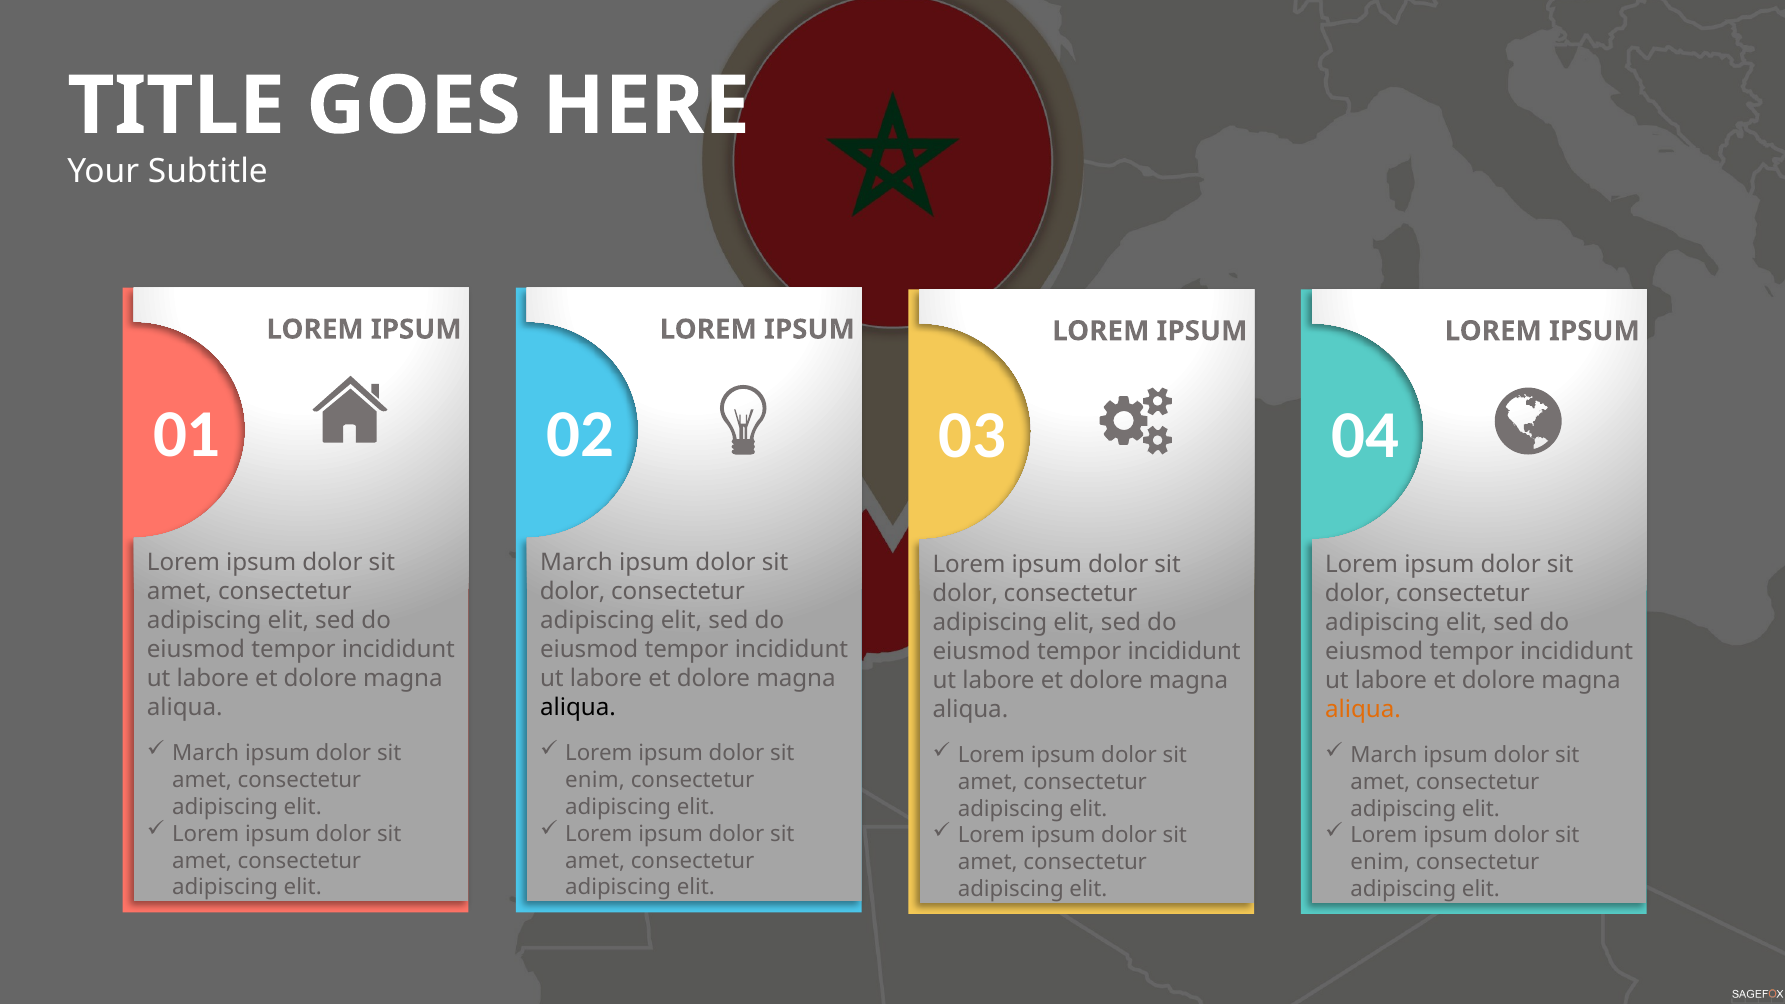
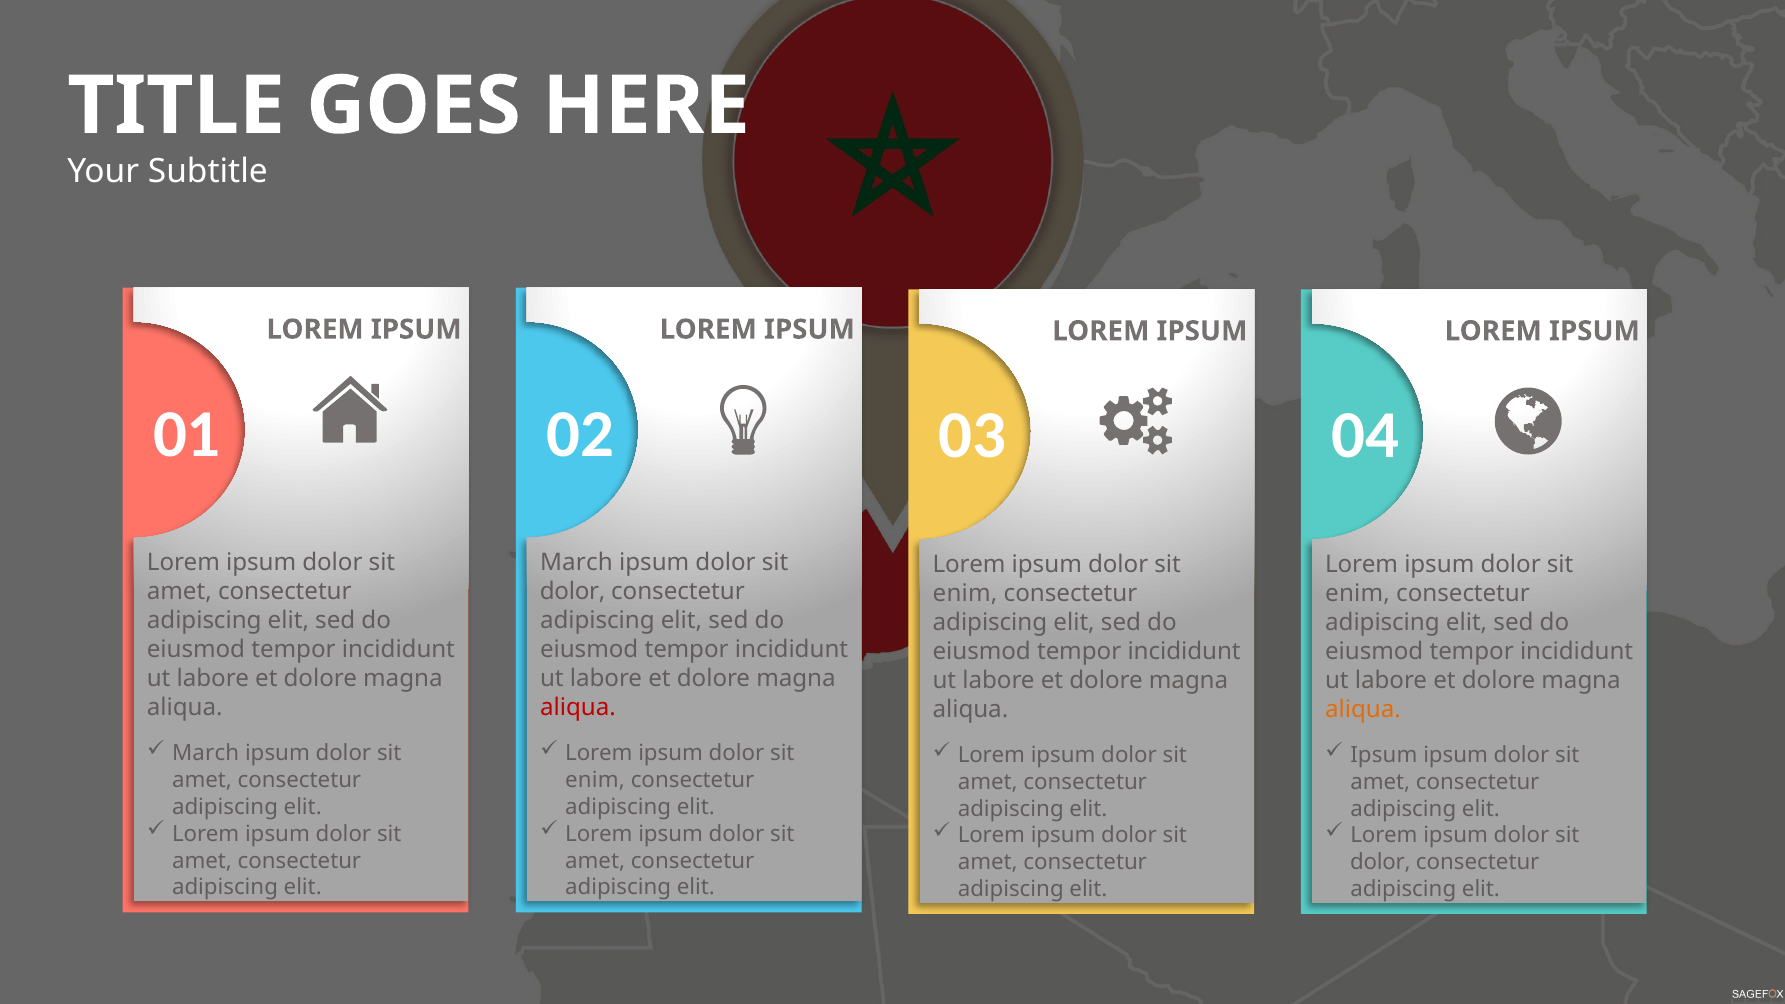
dolor: dolor -> enim (965, 594)
dolor: dolor -> enim (1357, 594)
aliqua colour: black -> red (578, 708)
March: March -> Ipsum (1384, 755)
enim: enim -> dolor (1380, 862)
